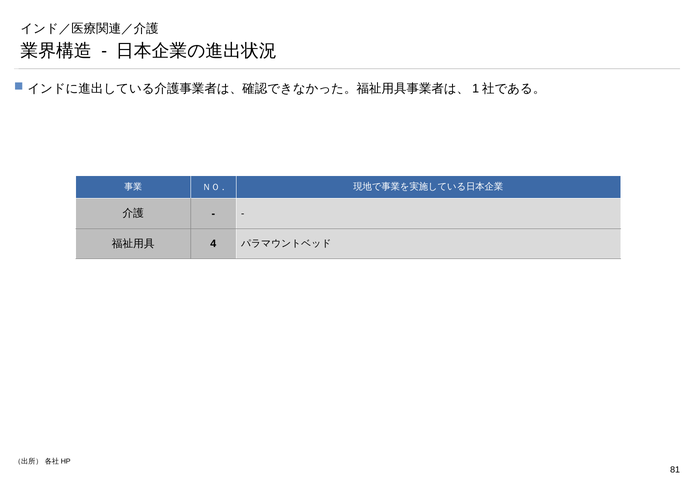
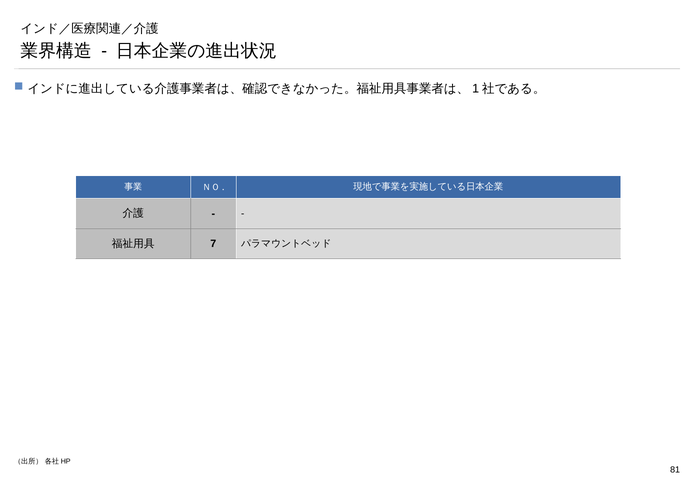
4: 4 -> 7 (213, 244)
